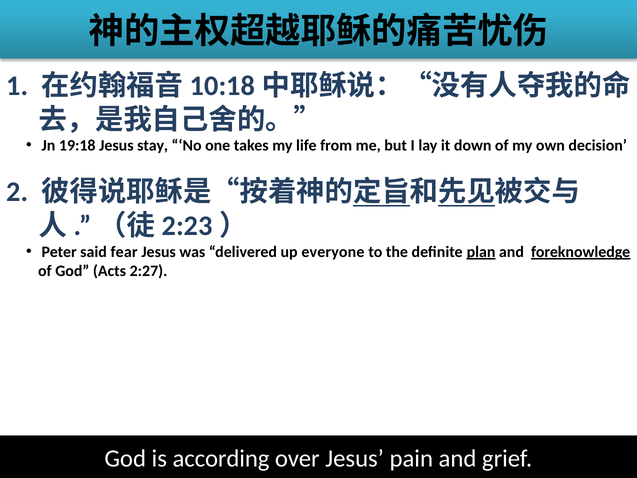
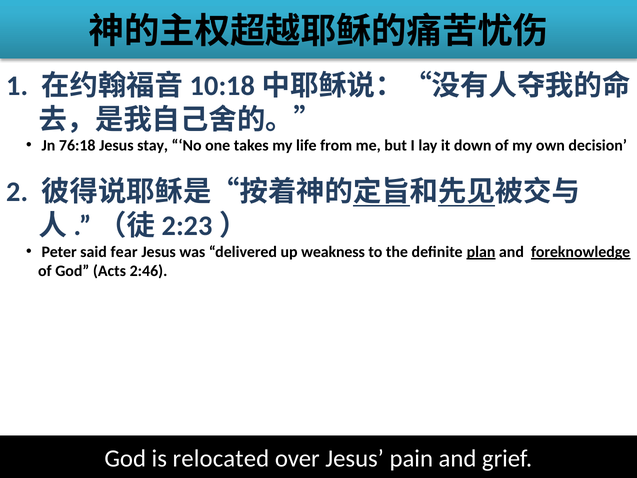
19:18: 19:18 -> 76:18 (77, 145)
everyone: everyone -> weakness (333, 252)
2:27: 2:27 -> 2:46 (149, 271)
according: according -> relocated (221, 458)
